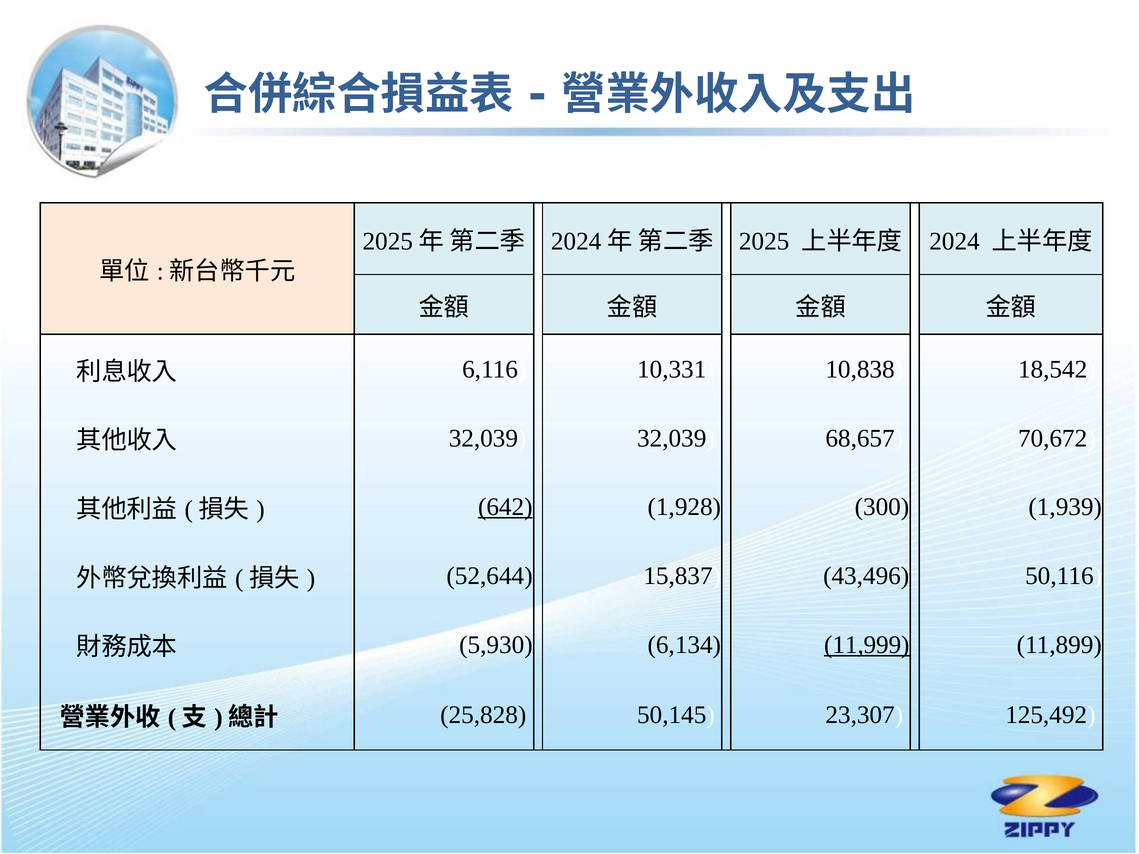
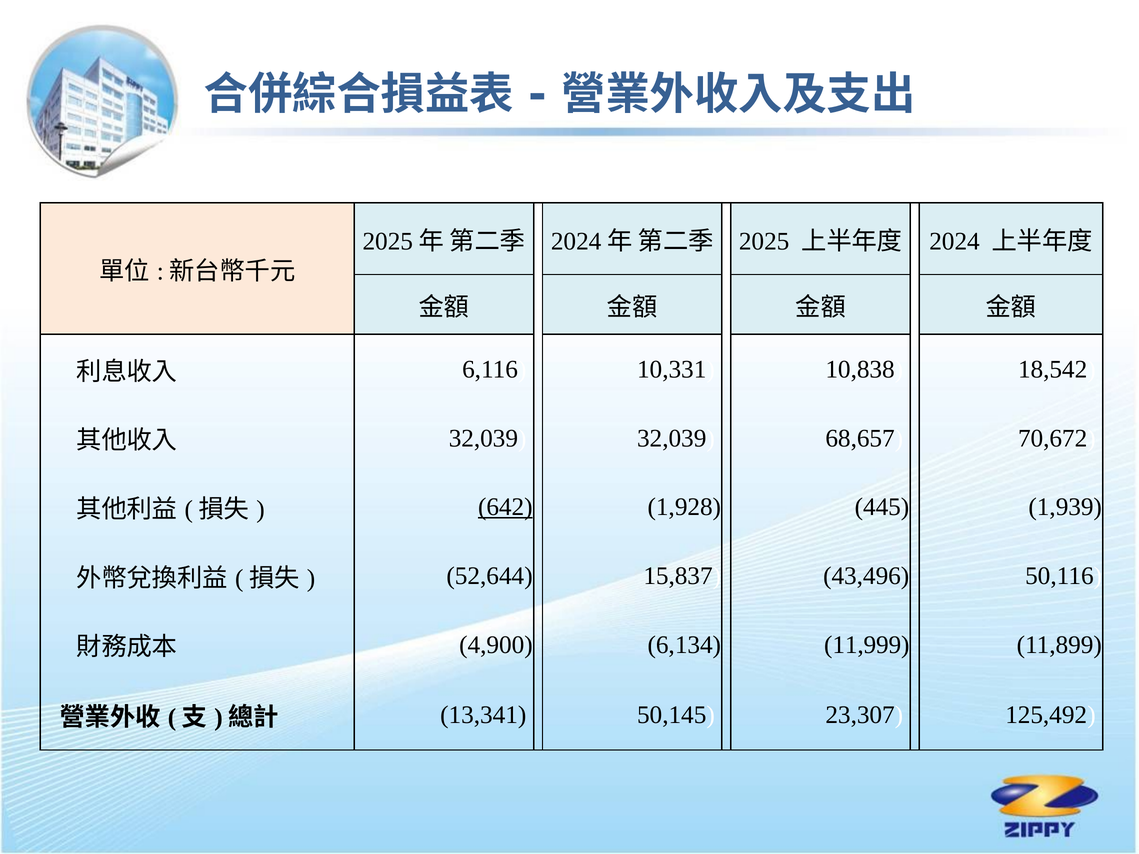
300: 300 -> 445 (882, 507)
5,930: 5,930 -> 4,900 (496, 645)
11,999 underline: present -> none (867, 645)
25,828: 25,828 -> 13,341 (483, 715)
